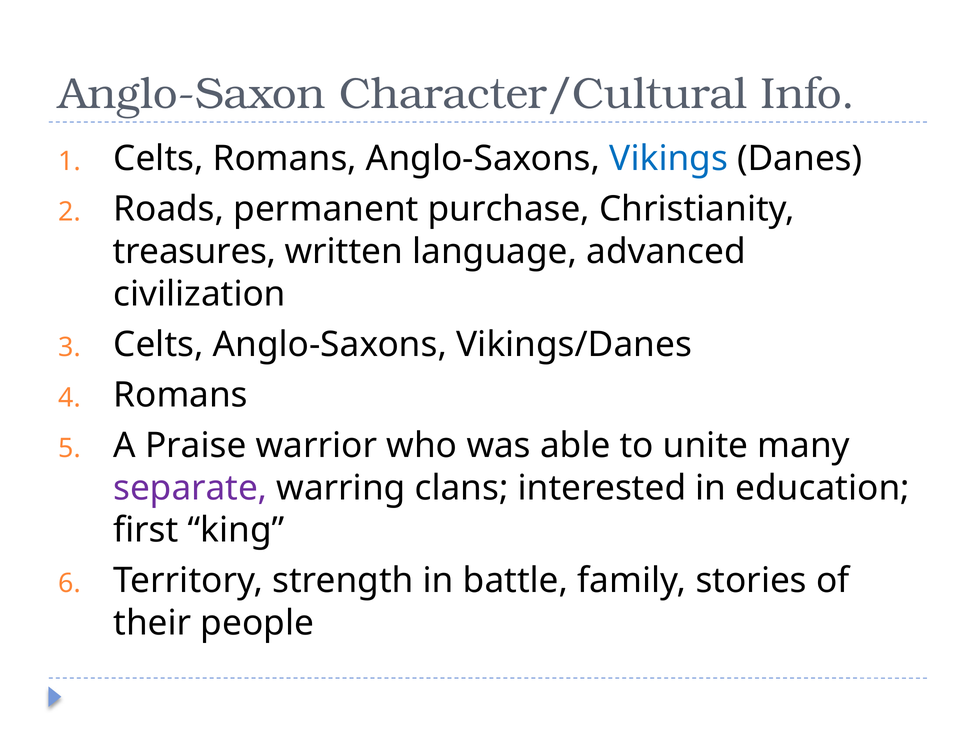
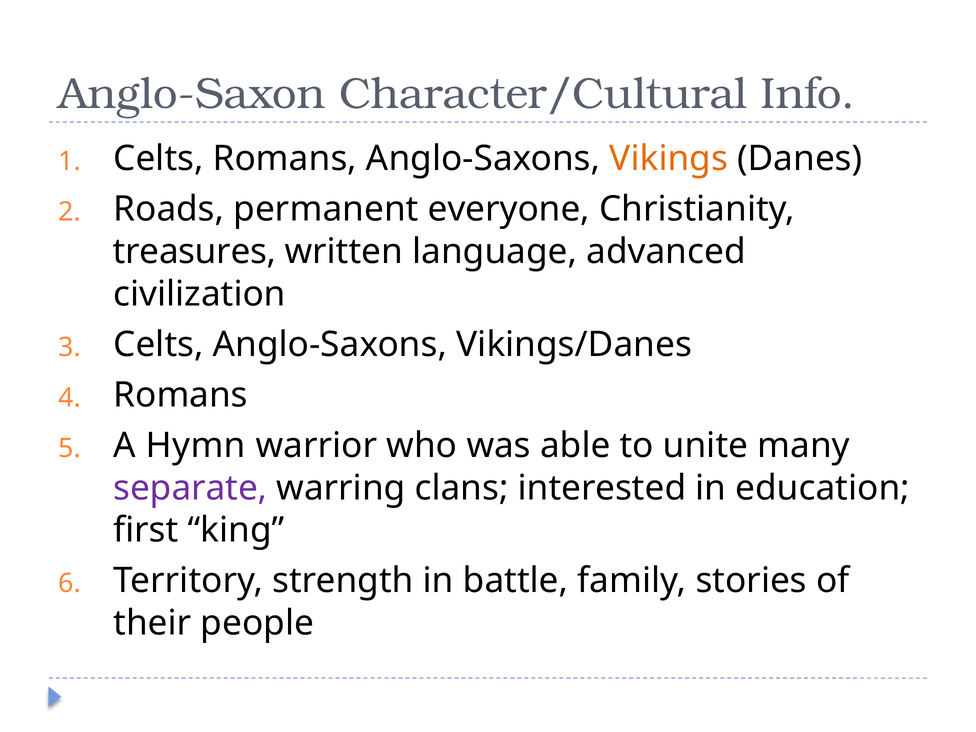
Vikings colour: blue -> orange (669, 159)
purchase: purchase -> everyone (509, 209)
Praise: Praise -> Hymn (196, 446)
